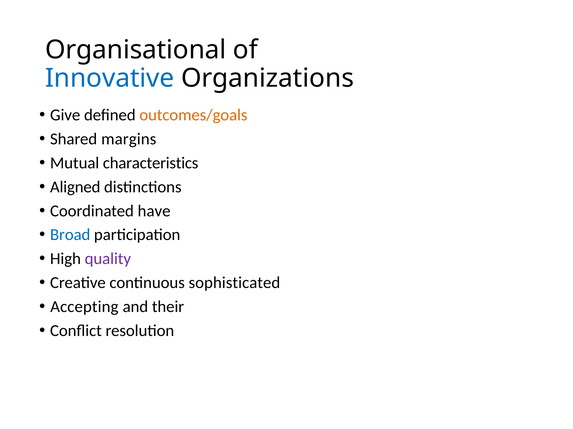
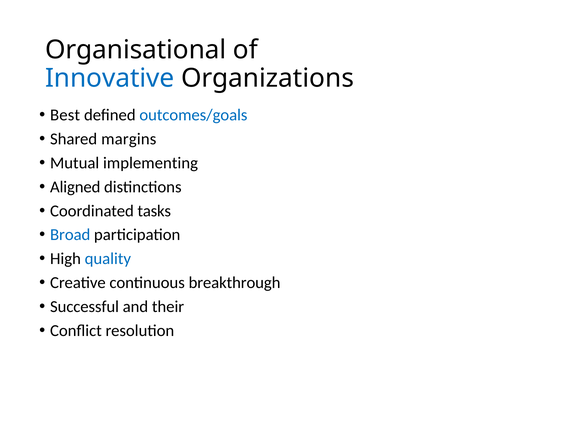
Give: Give -> Best (65, 115)
outcomes/goals colour: orange -> blue (193, 115)
characteristics: characteristics -> implementing (151, 163)
have: have -> tasks (154, 211)
quality colour: purple -> blue (108, 259)
sophisticated: sophisticated -> breakthrough (235, 283)
Accepting: Accepting -> Successful (85, 307)
